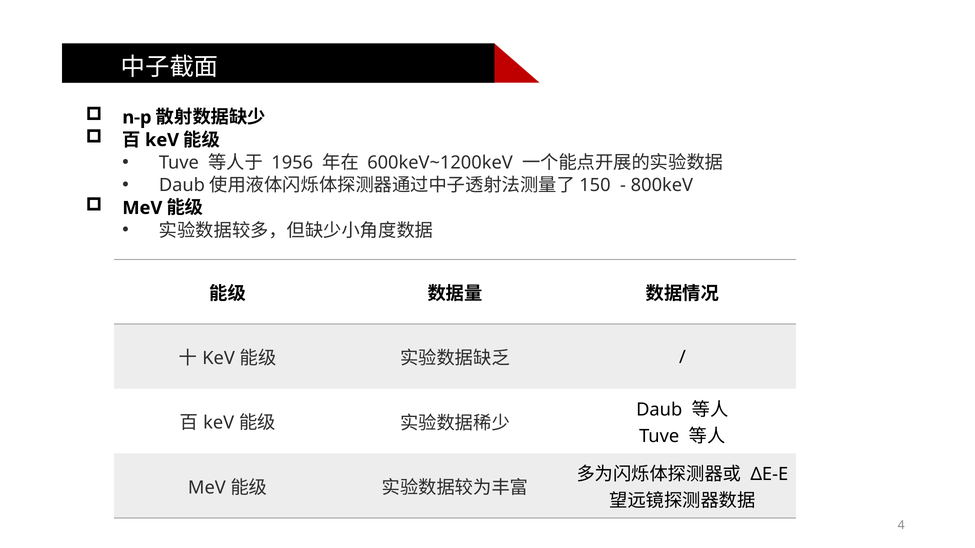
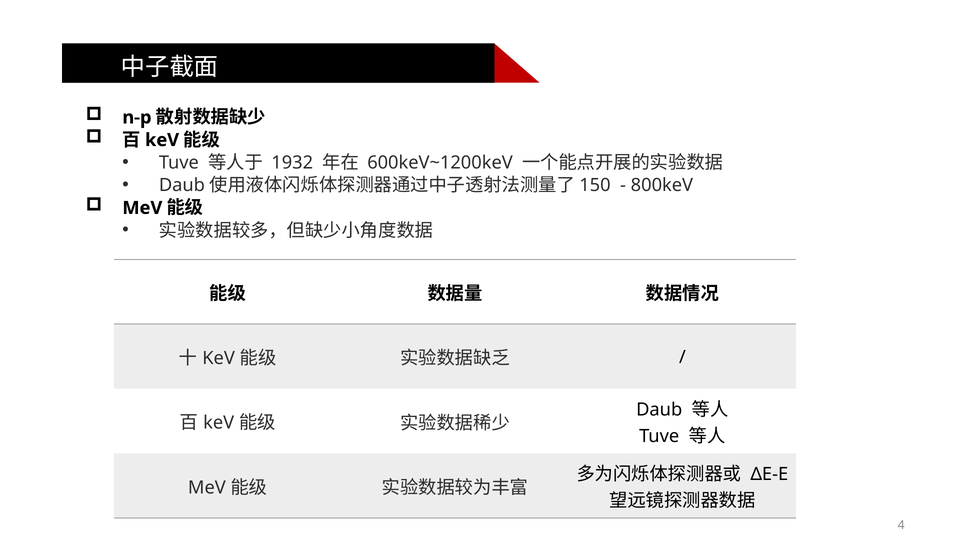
1956: 1956 -> 1932 (292, 163)
